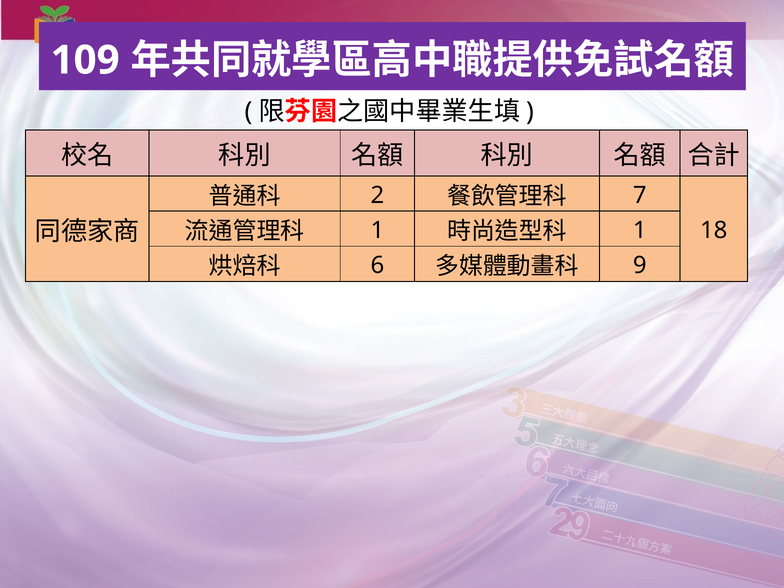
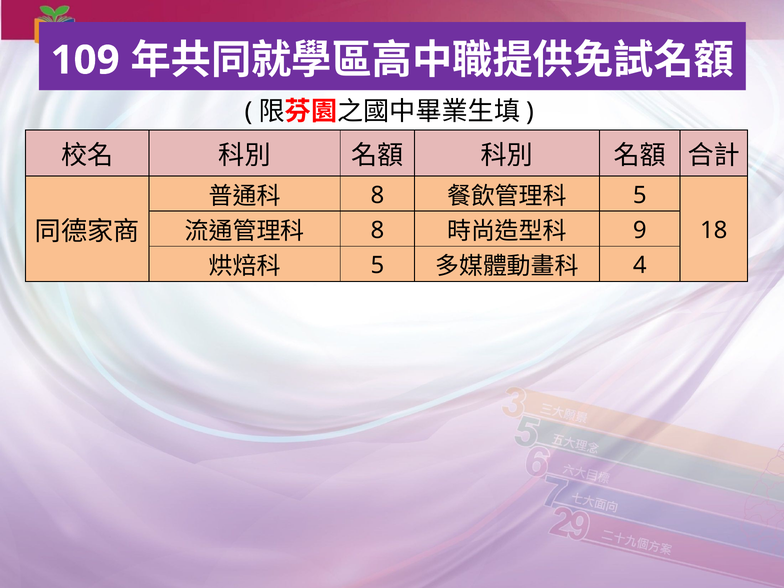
2: 2 -> 8 (377, 195)
7: 7 -> 5 (640, 195)
1: 1 -> 8 (377, 230)
1: 1 -> 9 (640, 230)
6: 6 -> 5 (377, 265)
9: 9 -> 4 (640, 265)
